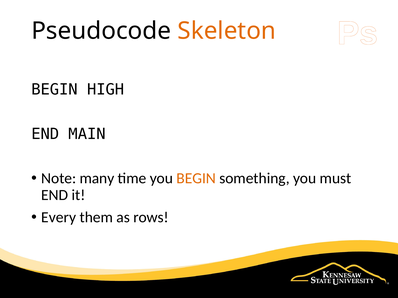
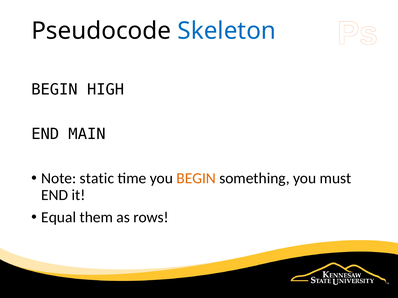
Skeleton colour: orange -> blue (227, 31)
many: many -> static (97, 179)
Every: Every -> Equal (59, 218)
